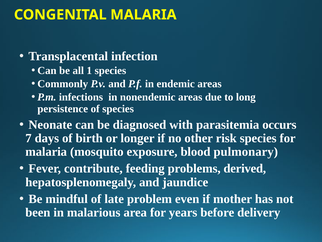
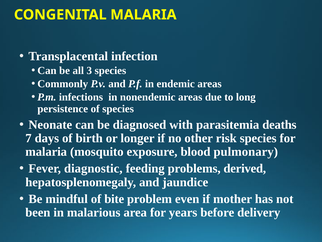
1: 1 -> 3 (89, 70)
occurs: occurs -> deaths (279, 124)
contribute: contribute -> diagnostic (93, 168)
late: late -> bite (114, 199)
